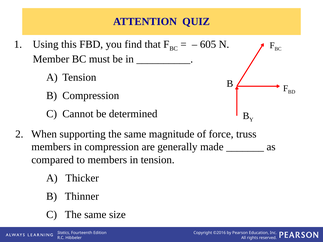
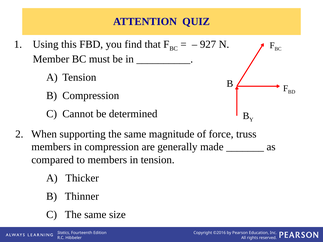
605: 605 -> 927 (208, 44)
